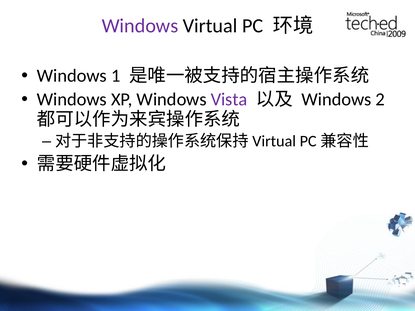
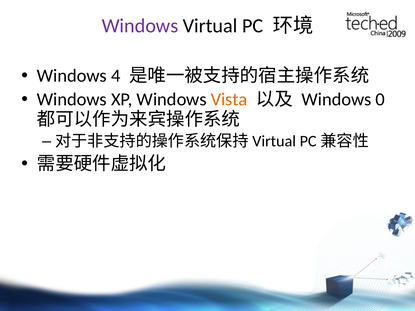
1: 1 -> 4 (116, 76)
Vista colour: purple -> orange (229, 100)
2: 2 -> 0 (380, 100)
